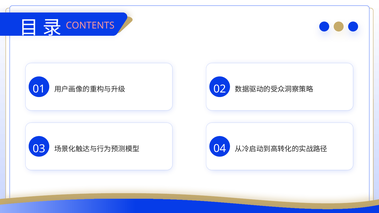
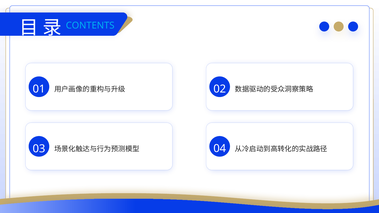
CONTENTS colour: pink -> light blue (90, 26)
